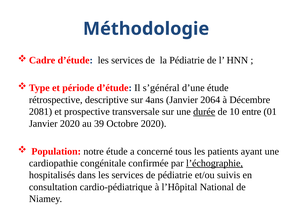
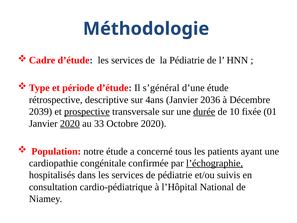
2064: 2064 -> 2036 (210, 100)
2081: 2081 -> 2039 (41, 112)
prospective underline: none -> present (87, 112)
entre: entre -> fixée (252, 112)
2020 underline: none -> present (70, 123)
39: 39 -> 33 (99, 123)
